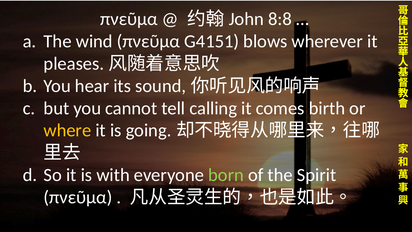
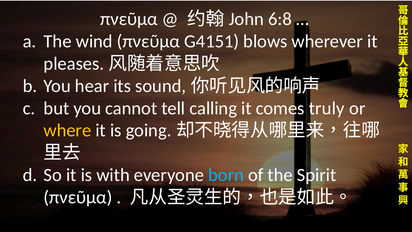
8:8: 8:8 -> 6:8 (280, 19)
birth: birth -> truly (327, 108)
born colour: light green -> light blue (226, 175)
